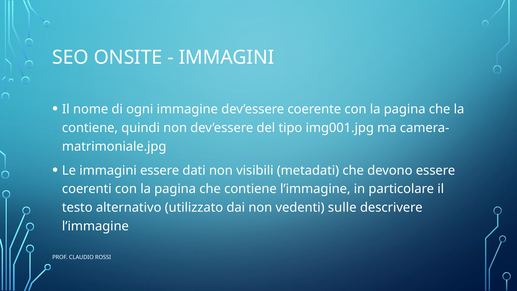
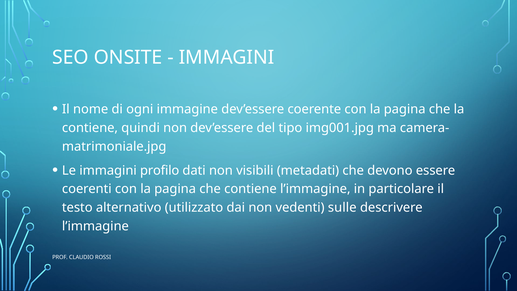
immagini essere: essere -> profilo (160, 170)
